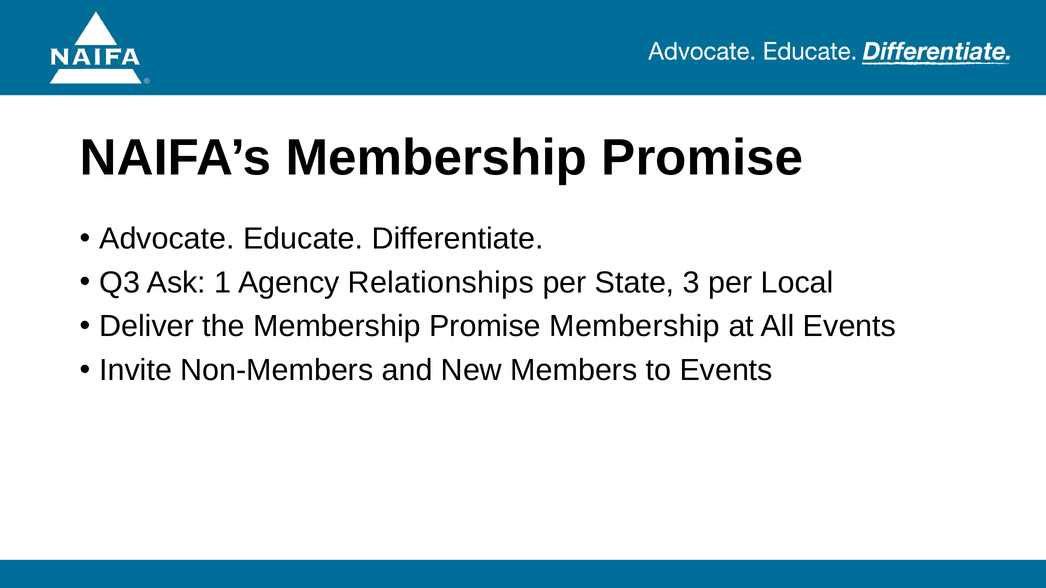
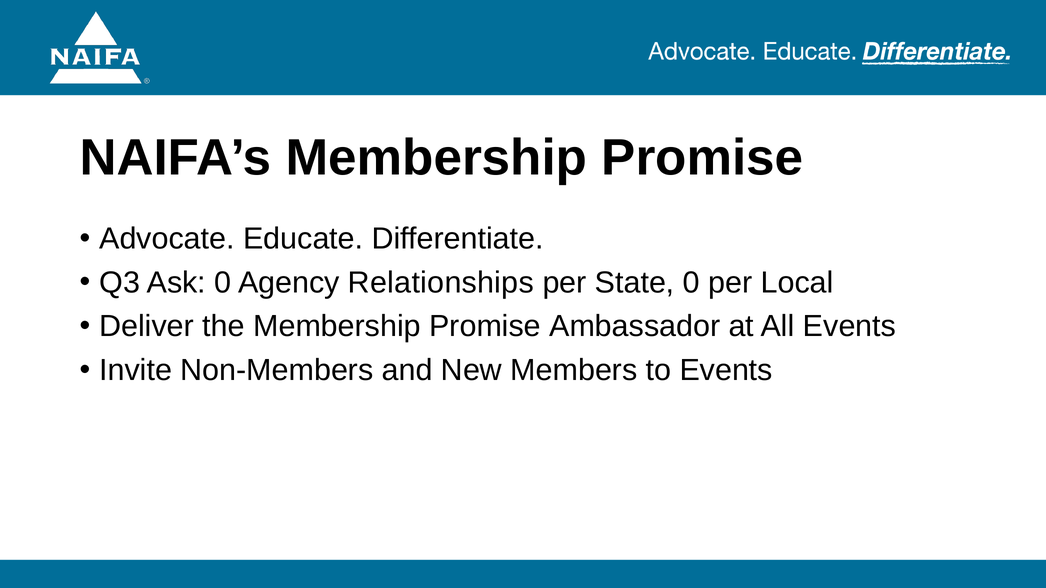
Ask 1: 1 -> 0 (223, 283)
State 3: 3 -> 0 (691, 283)
Promise Membership: Membership -> Ambassador (635, 327)
